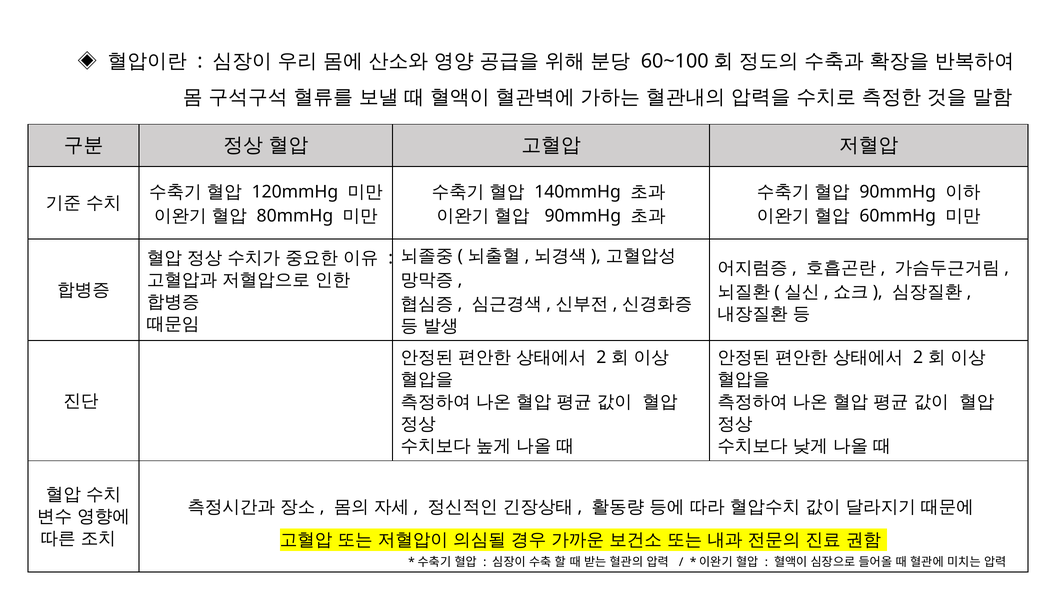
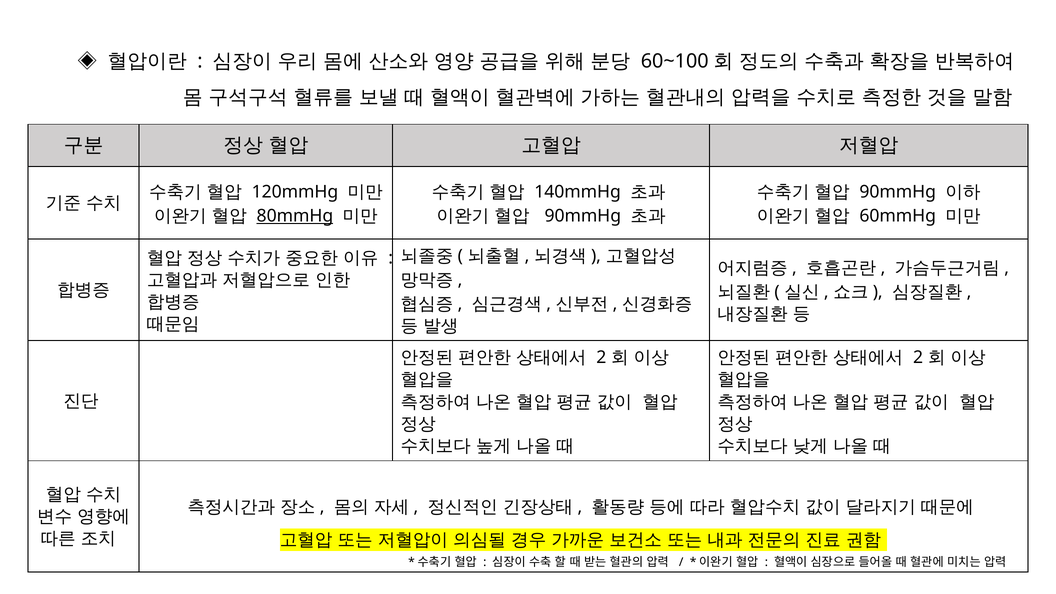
80mmHg underline: none -> present (295, 216)
